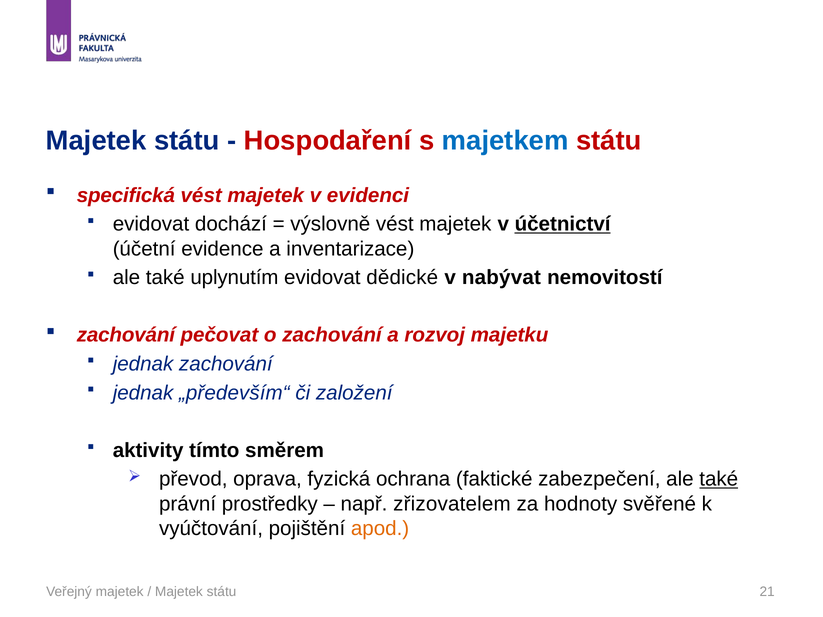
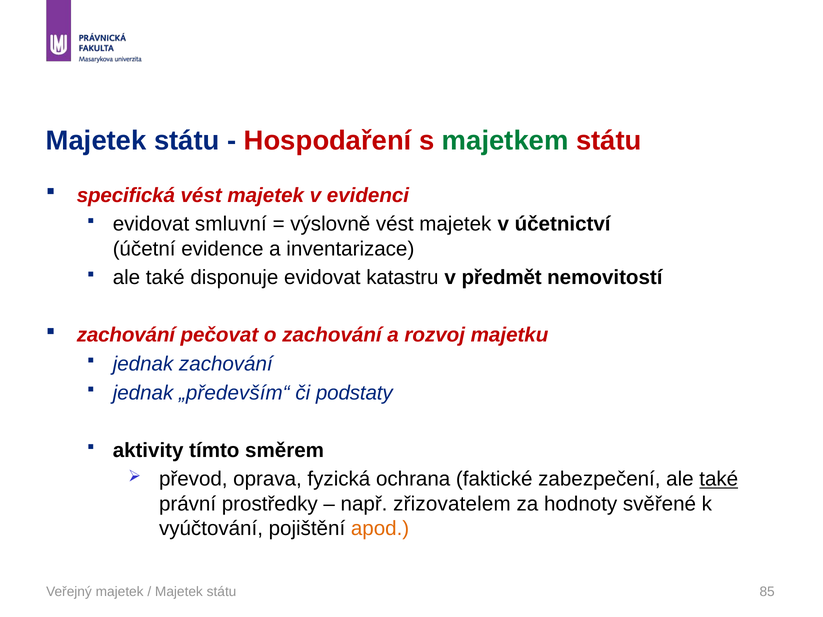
majetkem colour: blue -> green (505, 141)
dochází: dochází -> smluvní (231, 224)
účetnictví underline: present -> none (563, 224)
uplynutím: uplynutím -> disponuje (234, 278)
dědické: dědické -> katastru (402, 278)
nabývat: nabývat -> předmět (502, 278)
založení: založení -> podstaty (354, 393)
21: 21 -> 85 (767, 592)
